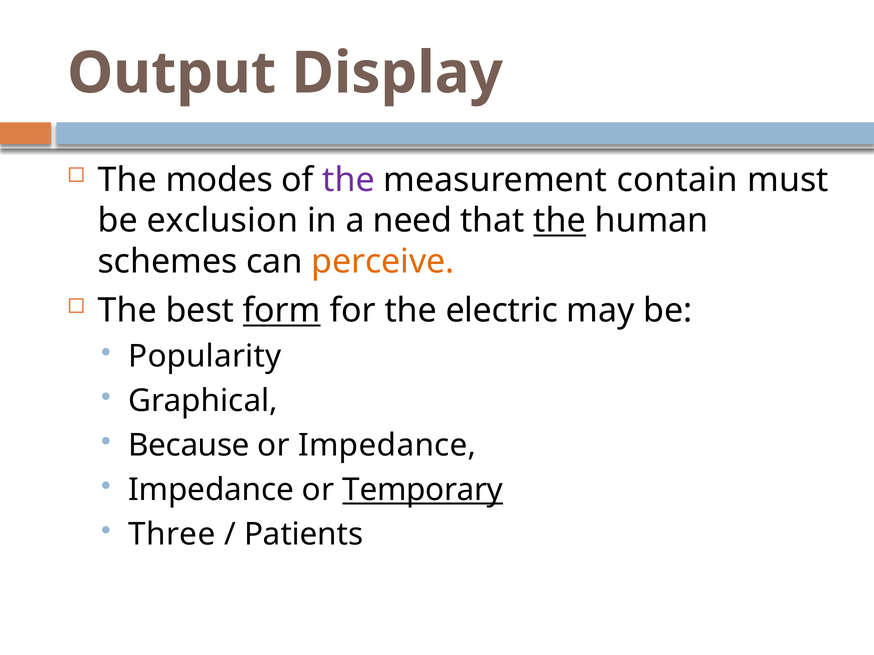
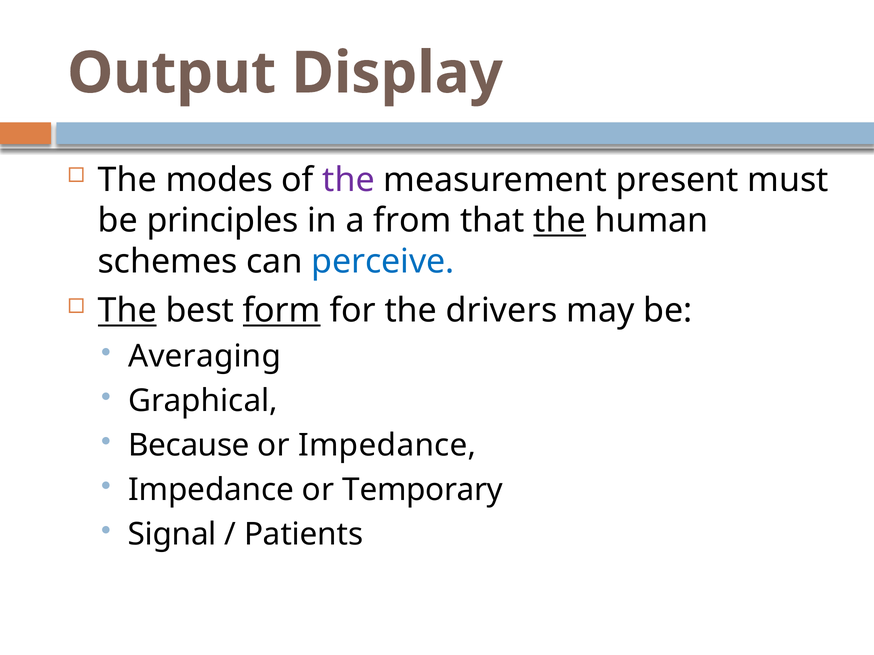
contain: contain -> present (677, 180)
exclusion: exclusion -> principles (223, 221)
need: need -> from (412, 221)
perceive colour: orange -> blue (383, 262)
The underline: none -> present (127, 311)
electric: electric -> drivers (502, 311)
Popularity: Popularity -> Averaging (205, 357)
Temporary underline: present -> none (423, 490)
Three: Three -> Signal (172, 535)
